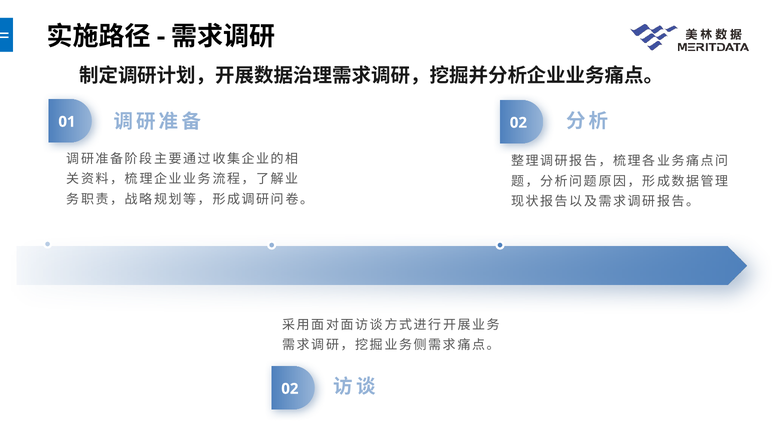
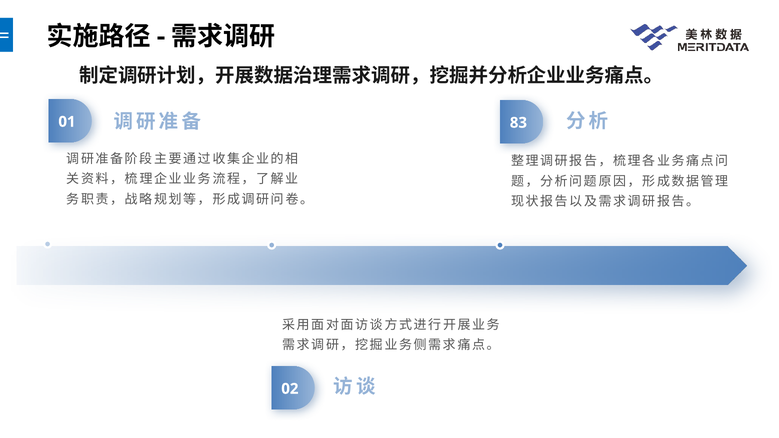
02: 02 -> 83 (518, 123)
